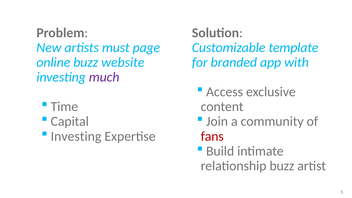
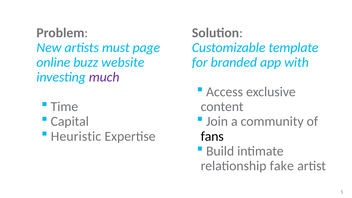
Investing: Investing -> Heuristic (76, 136)
fans colour: red -> black (212, 136)
relationship buzz: buzz -> fake (282, 166)
